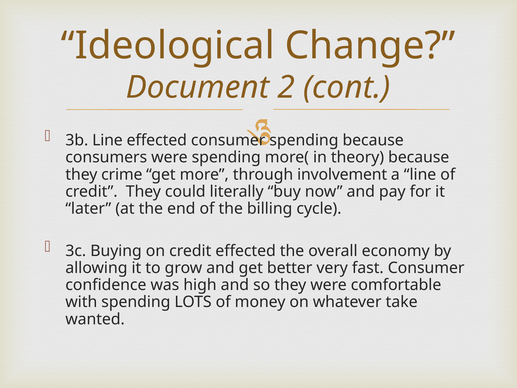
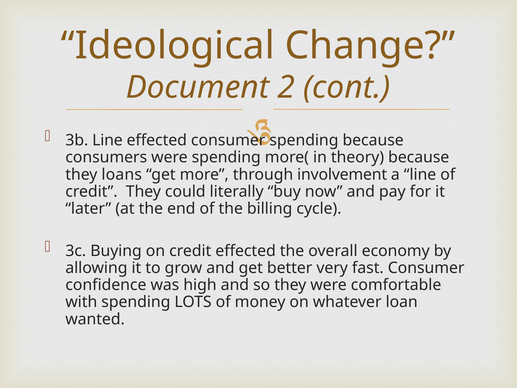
crime: crime -> loans (122, 174)
take: take -> loan (402, 302)
